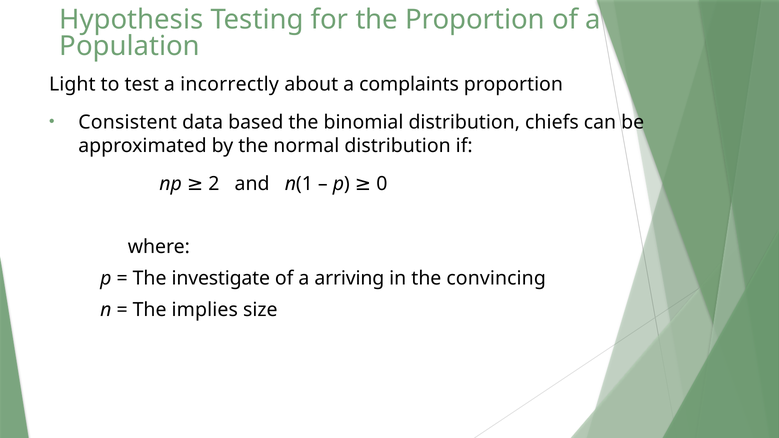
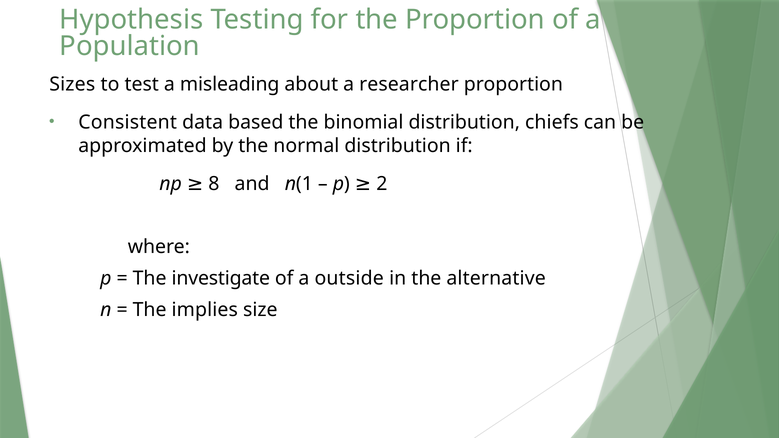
Light: Light -> Sizes (72, 84)
incorrectly: incorrectly -> misleading (230, 84)
complaints: complaints -> researcher (409, 84)
0: 0 -> 2 (382, 184)
2: 2 -> 8 (214, 184)
arriving: arriving -> outside (349, 278)
convincing: convincing -> alternative (496, 278)
